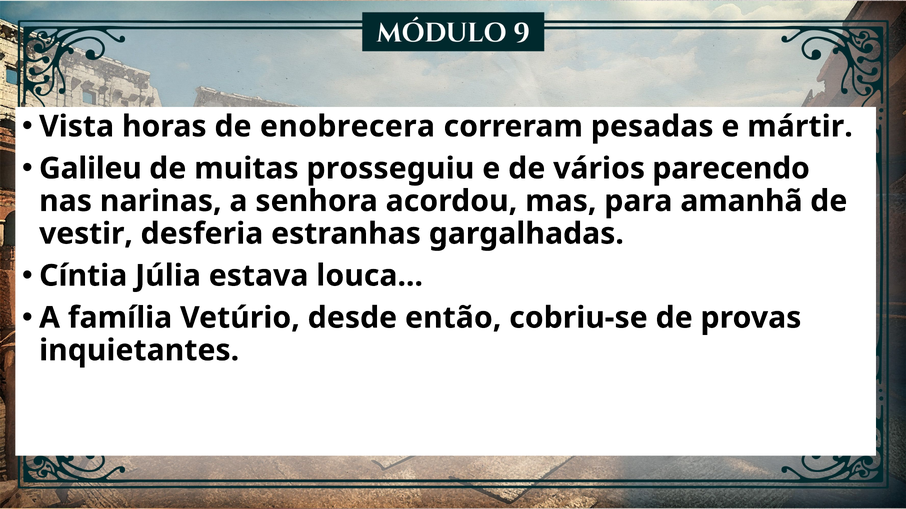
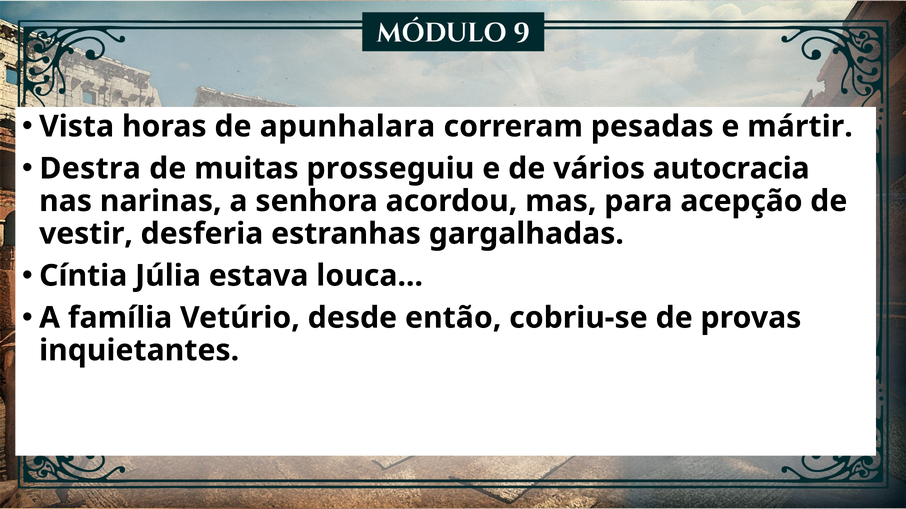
enobrecera: enobrecera -> apunhalara (347, 127)
Galileu: Galileu -> Destra (90, 169)
parecendo: parecendo -> autocracia (731, 169)
amanhã: amanhã -> acepção (741, 201)
